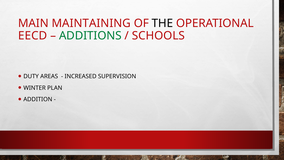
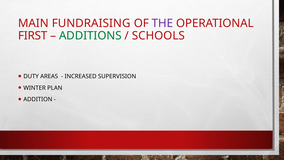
MAINTAINING: MAINTAINING -> FUNDRAISING (91, 23)
THE colour: black -> purple (162, 23)
EECD: EECD -> FIRST (33, 36)
